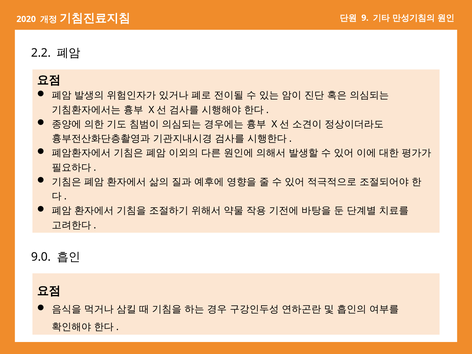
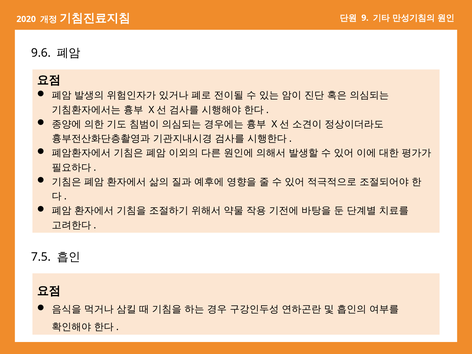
2.2: 2.2 -> 9.6 (41, 53)
9.0: 9.0 -> 7.5 (41, 257)
